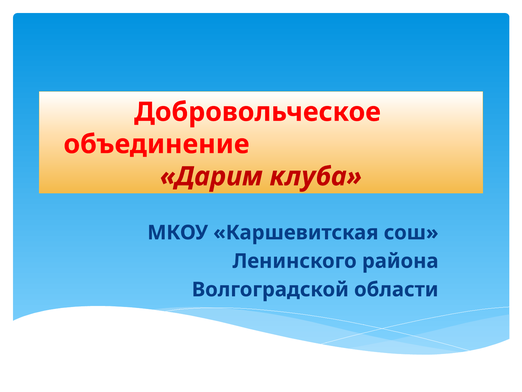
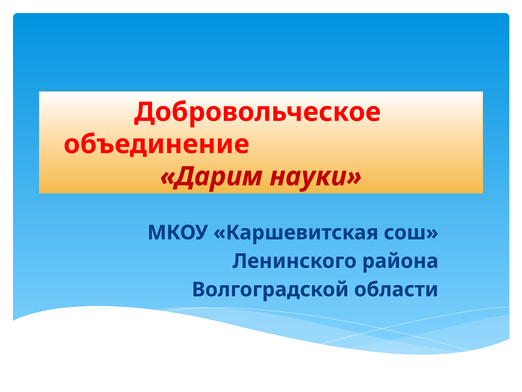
клуба: клуба -> науки (316, 176)
